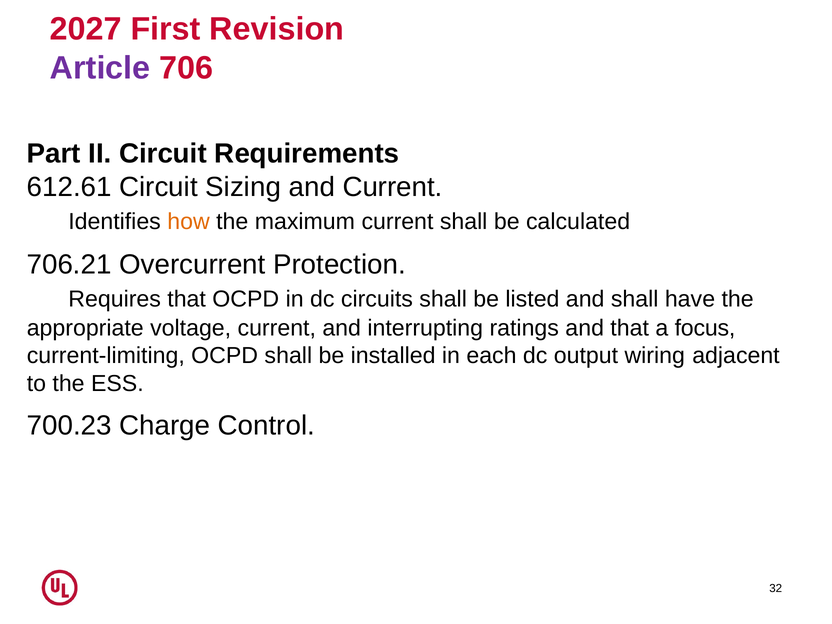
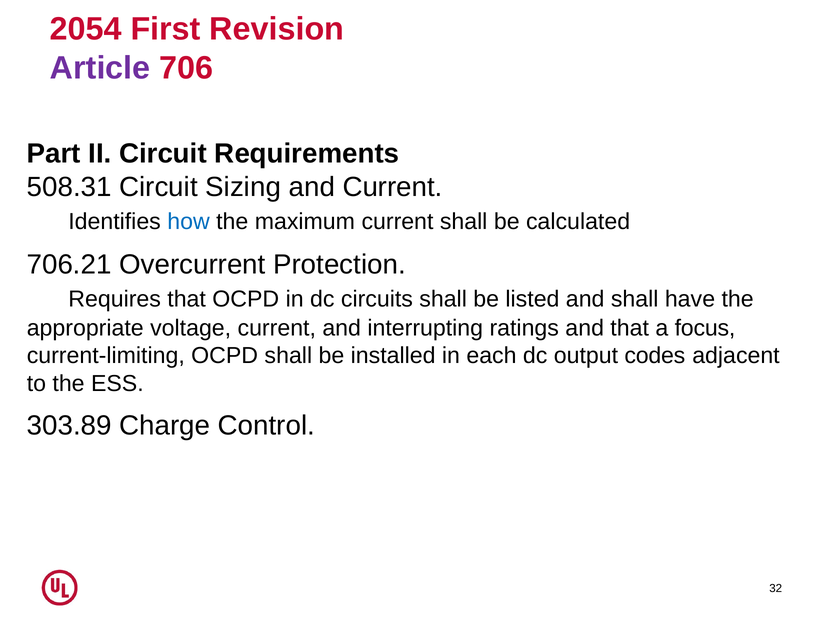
2027: 2027 -> 2054 (86, 29)
612.61: 612.61 -> 508.31 (69, 187)
how colour: orange -> blue (188, 222)
wiring: wiring -> codes (655, 356)
700.23: 700.23 -> 303.89 (69, 425)
